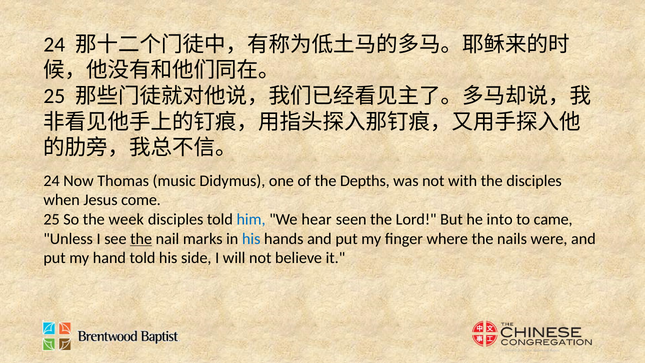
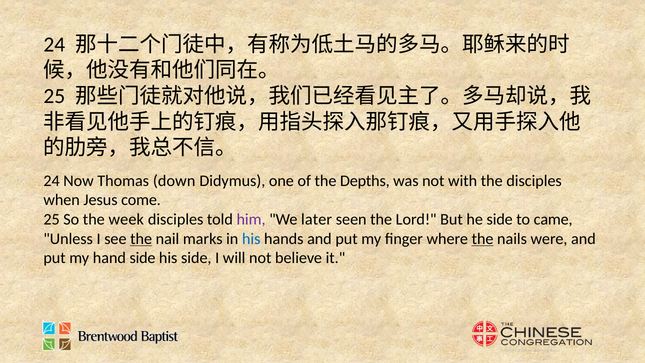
music: music -> down (174, 181)
him colour: blue -> purple (251, 219)
hear: hear -> later (317, 219)
he into: into -> side (500, 219)
the underline: none -> present (483, 239)
hand told: told -> side (143, 258)
